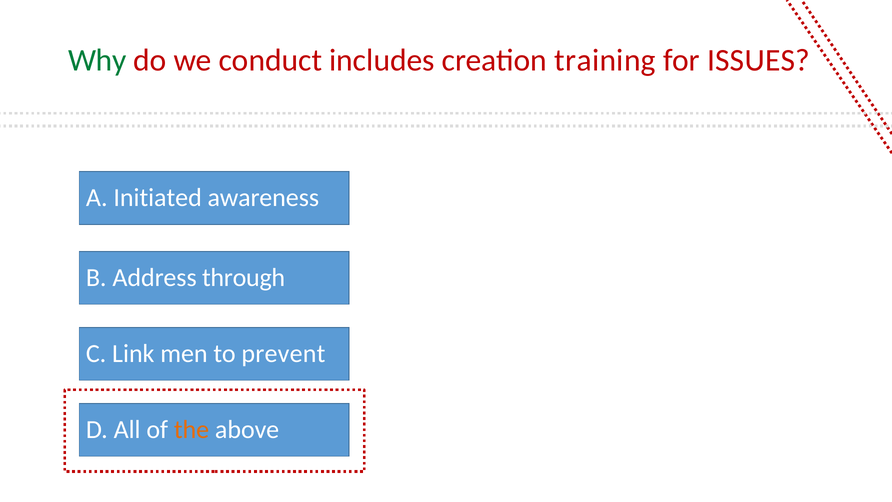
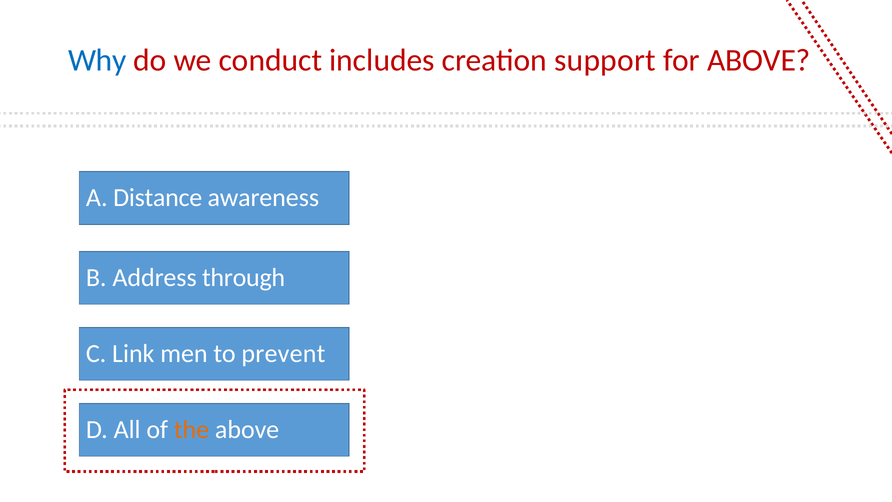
Why colour: green -> blue (97, 60)
training: training -> support (605, 60)
for ISSUES: ISSUES -> ABOVE (759, 60)
Initiated: Initiated -> Distance (158, 198)
